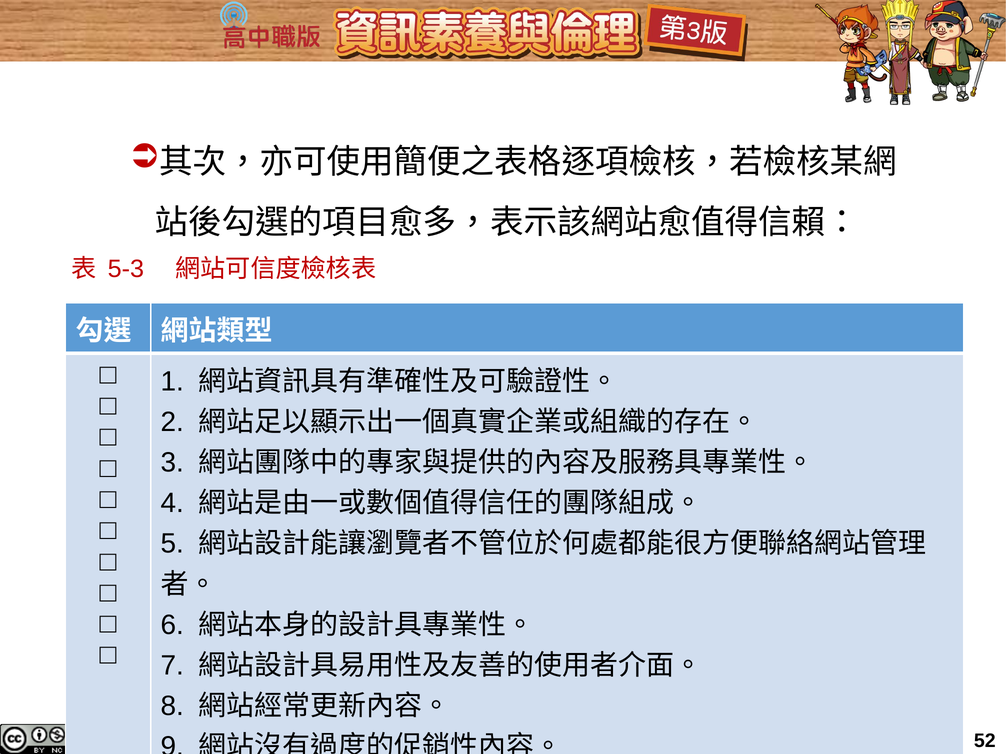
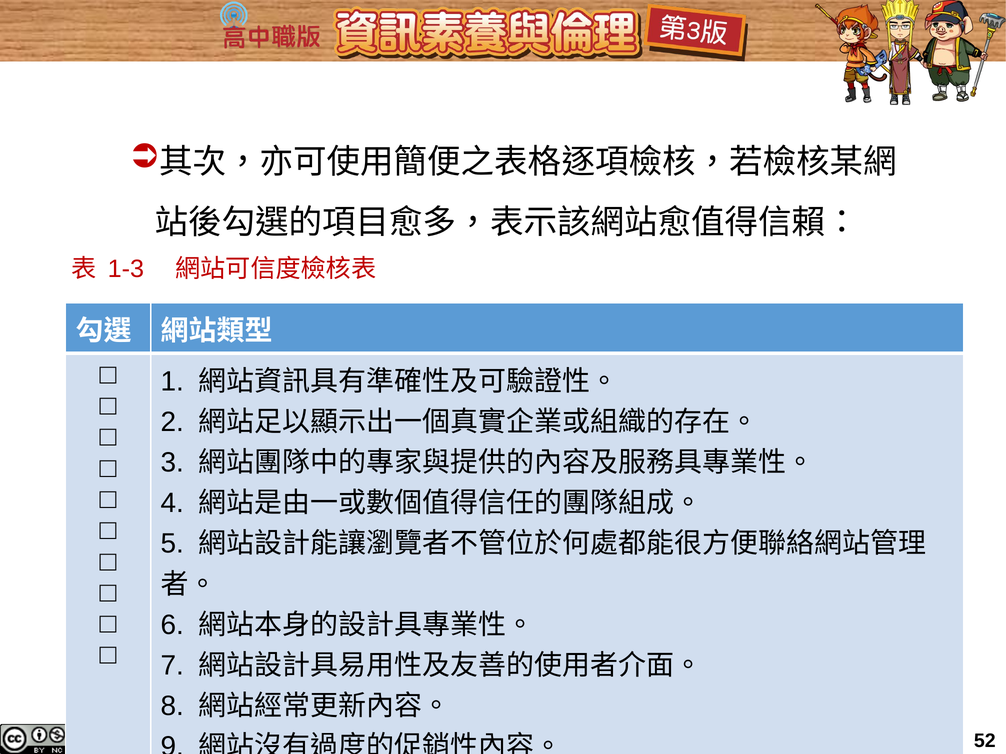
5-3: 5-3 -> 1-3 (126, 269)
